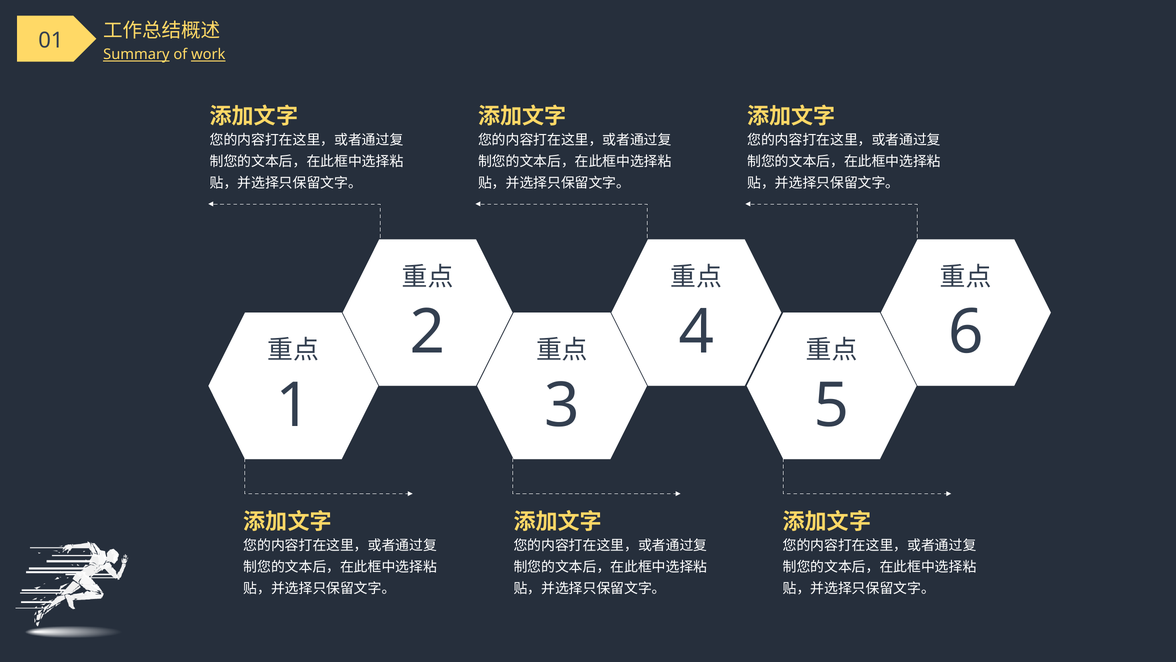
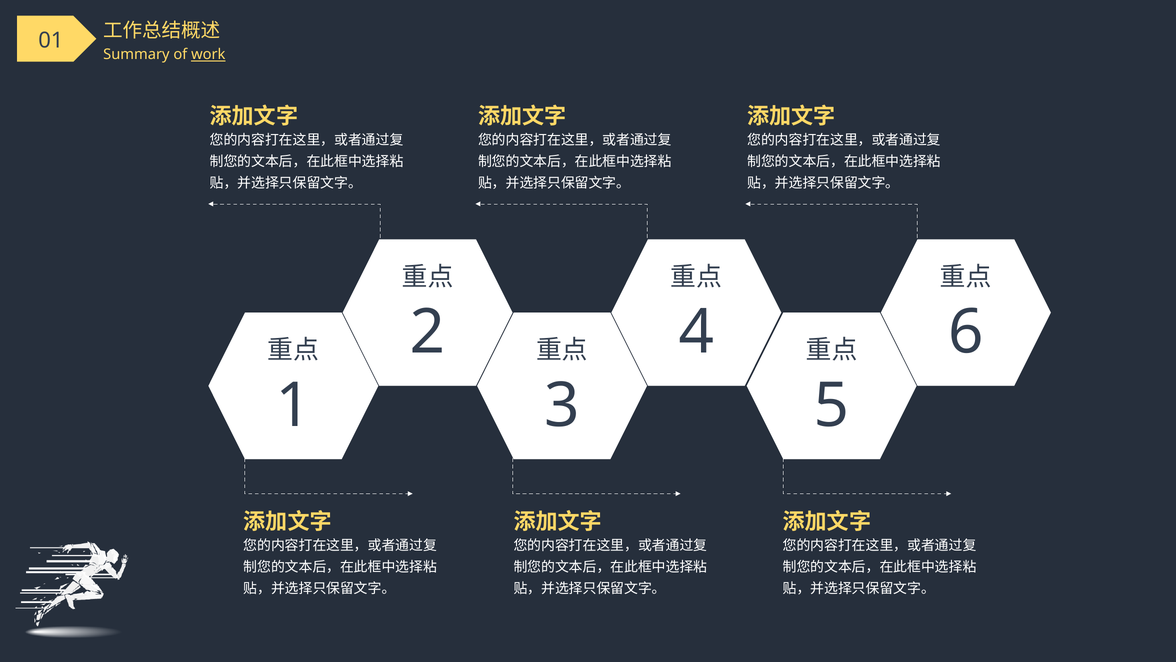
Summary underline: present -> none (136, 54)
